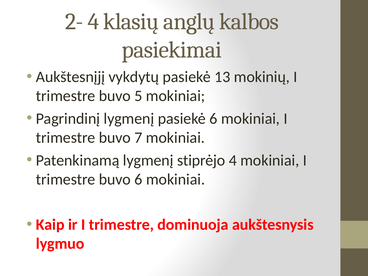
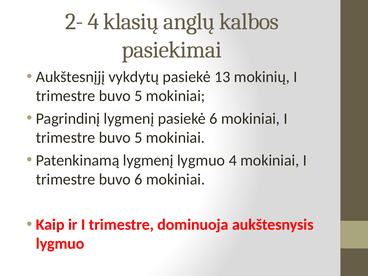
7: 7 -> 5 (138, 138)
lygmenį stiprėjo: stiprėjo -> lygmuo (201, 160)
